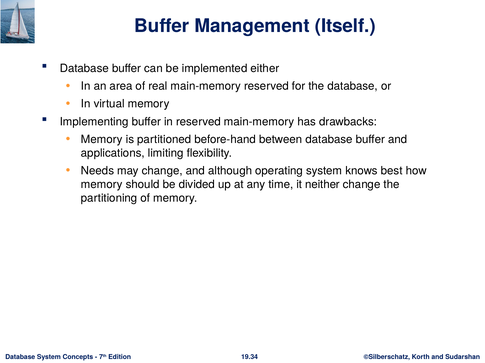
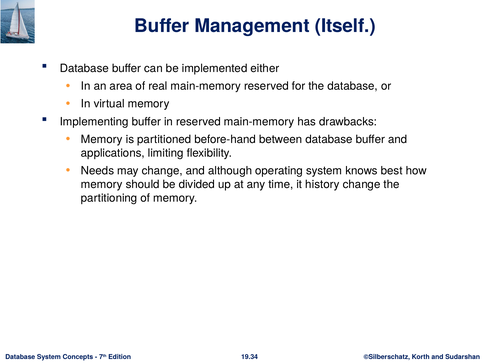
neither: neither -> history (322, 185)
